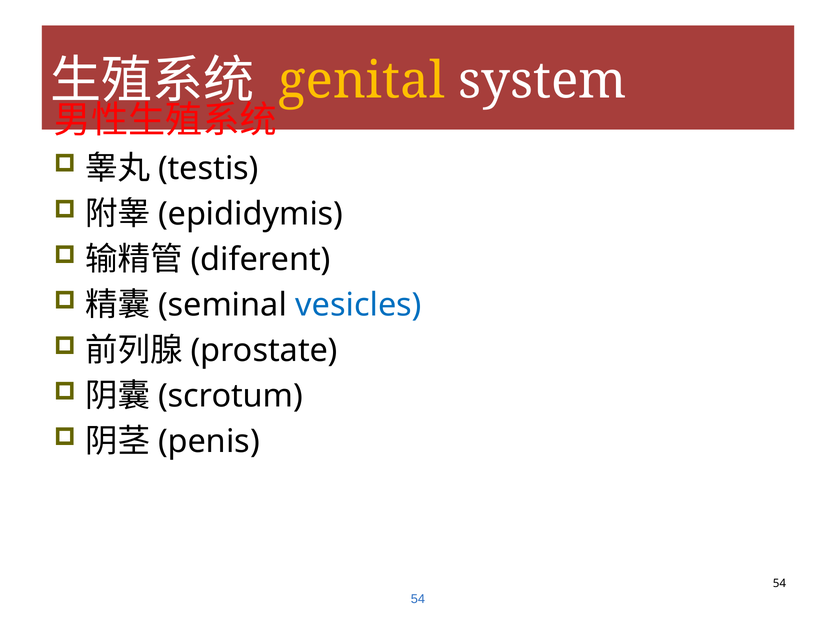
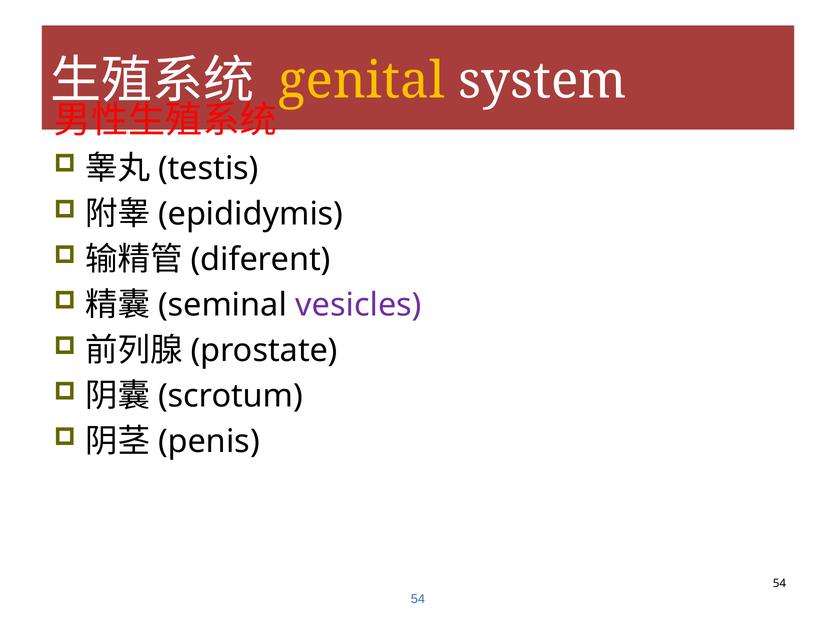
vesicles colour: blue -> purple (358, 305)
